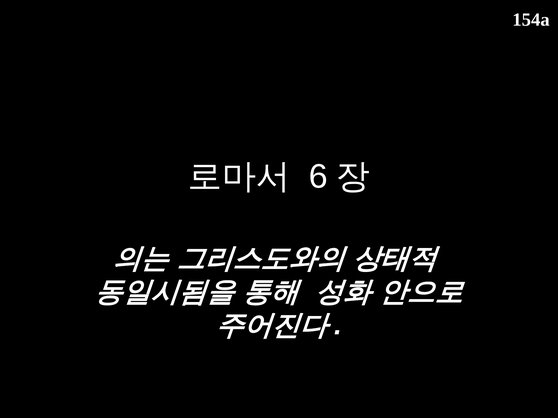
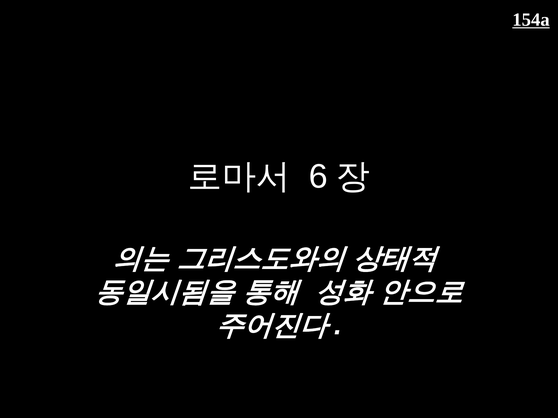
154a underline: none -> present (531, 20)
